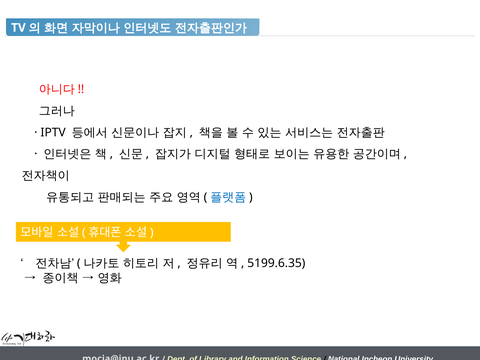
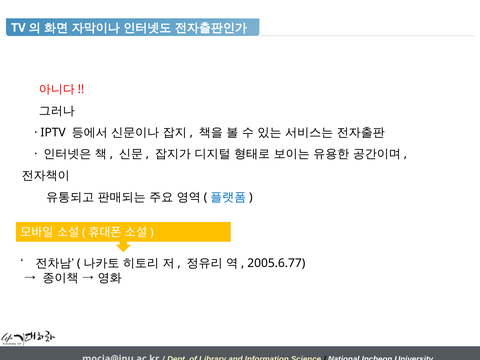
5199.6.35: 5199.6.35 -> 2005.6.77 (276, 263)
